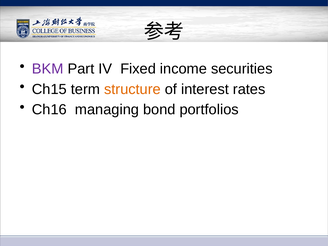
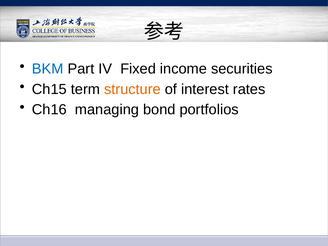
BKM colour: purple -> blue (48, 69)
